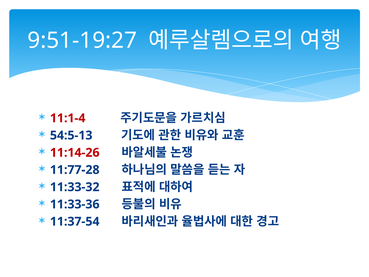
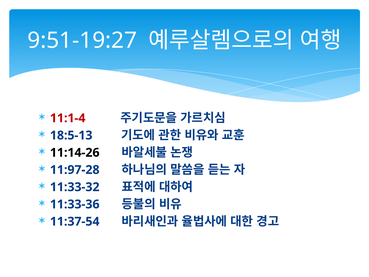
54:5-13: 54:5-13 -> 18:5-13 (71, 135)
11:14-26 colour: red -> black (75, 152)
11:77-28: 11:77-28 -> 11:97-28 (75, 170)
